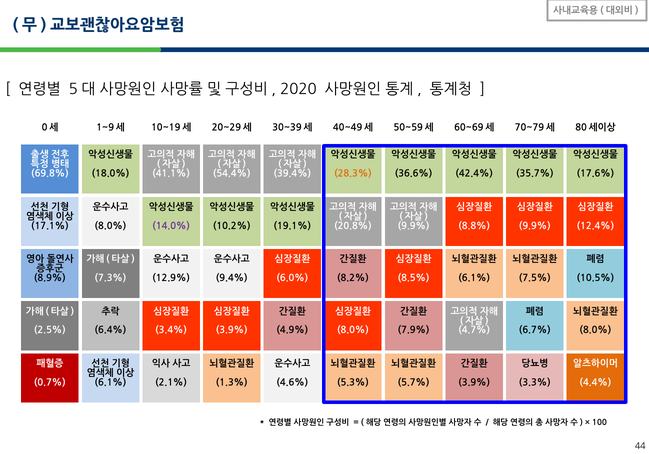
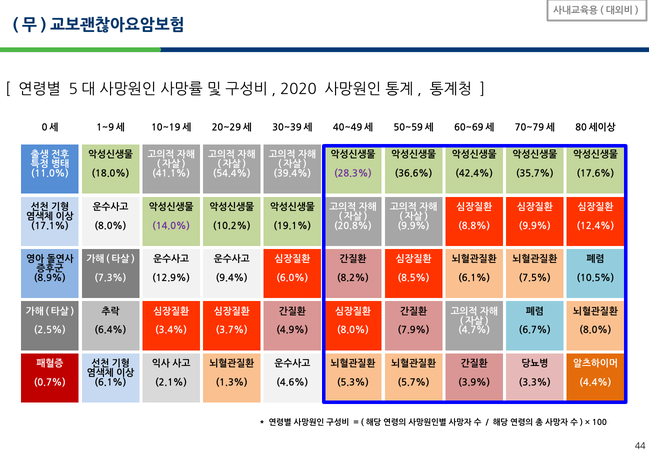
69.8%: 69.8% -> 11.0% (50, 173)
28.3% colour: orange -> purple (353, 173)
3.9%: 3.9% -> 3.7% (232, 330)
